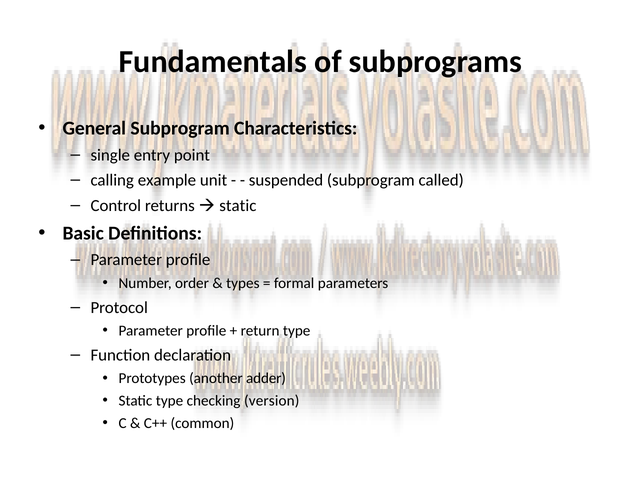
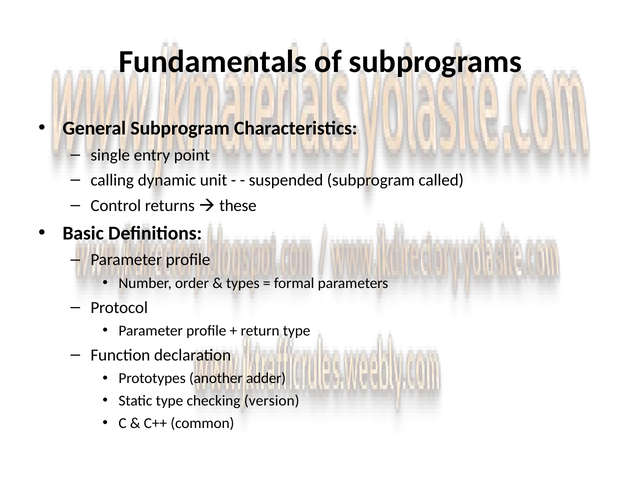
example: example -> dynamic (167, 180)
static: static -> these (238, 206)
